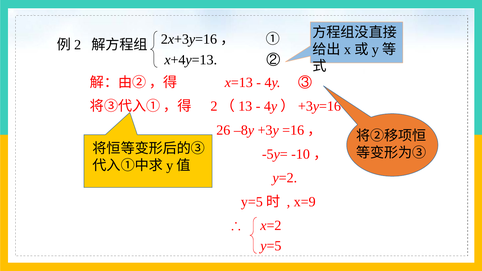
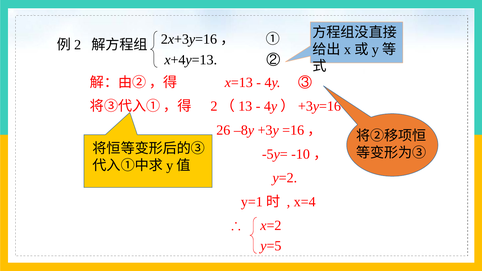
y=5: y=5 -> y=1 (252, 202)
x=9: x=9 -> x=4 (305, 202)
